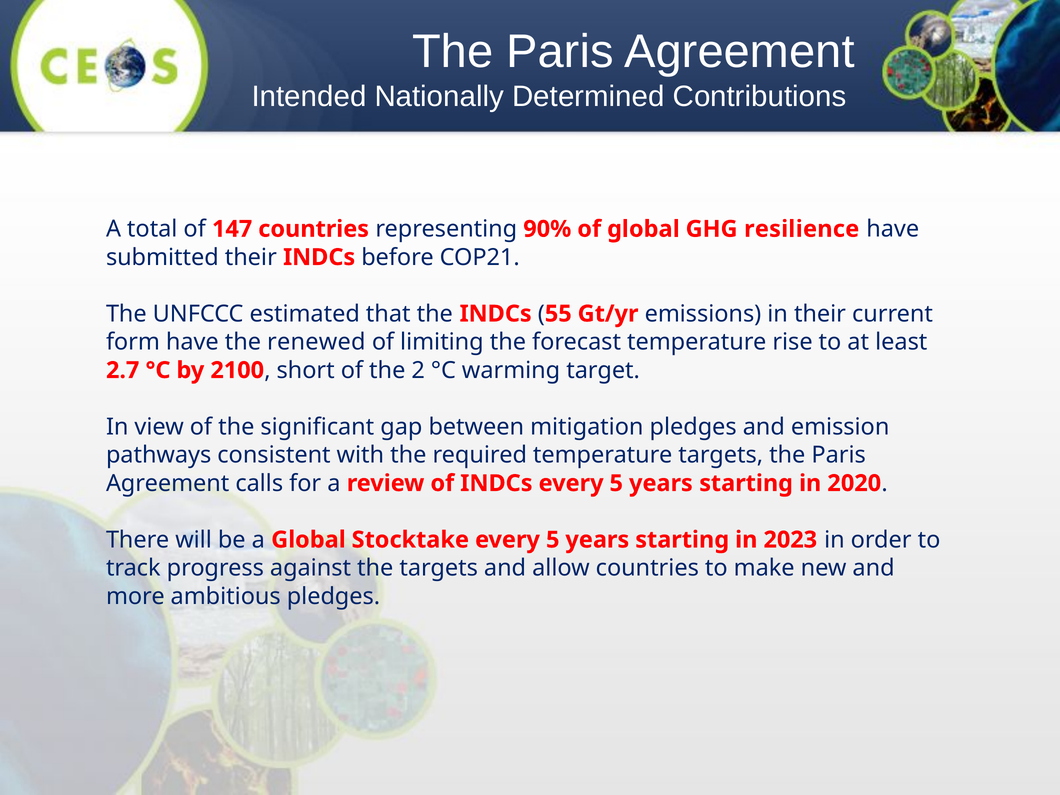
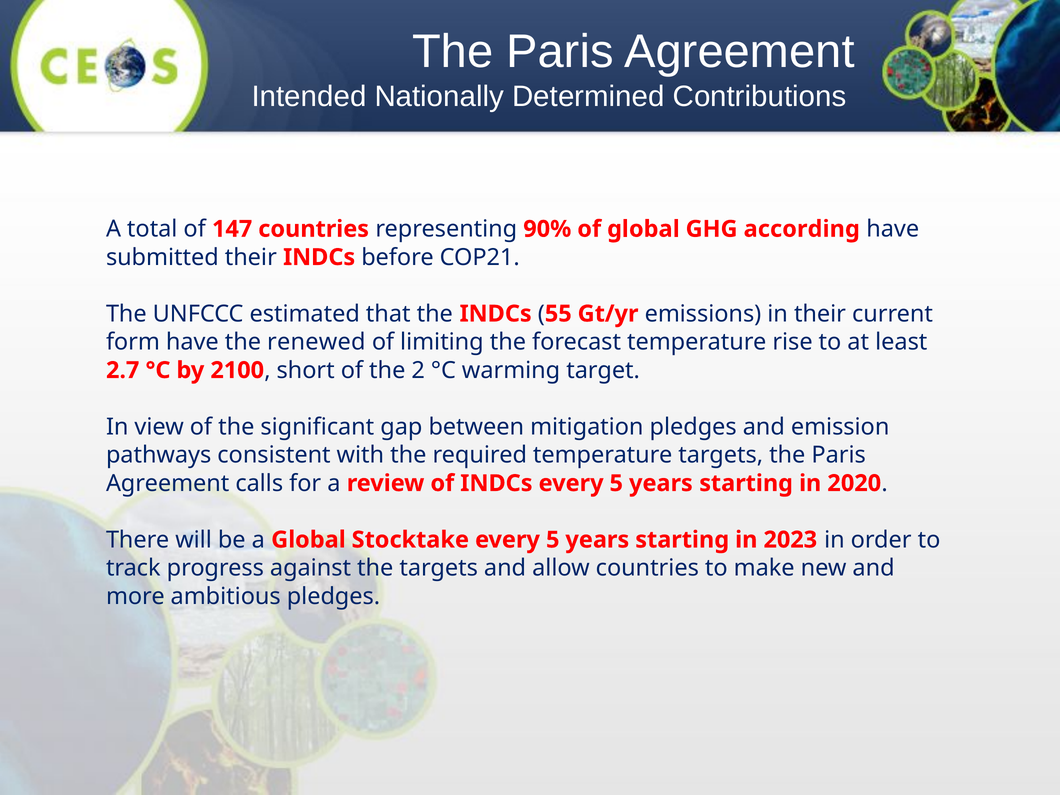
resilience: resilience -> according (802, 229)
